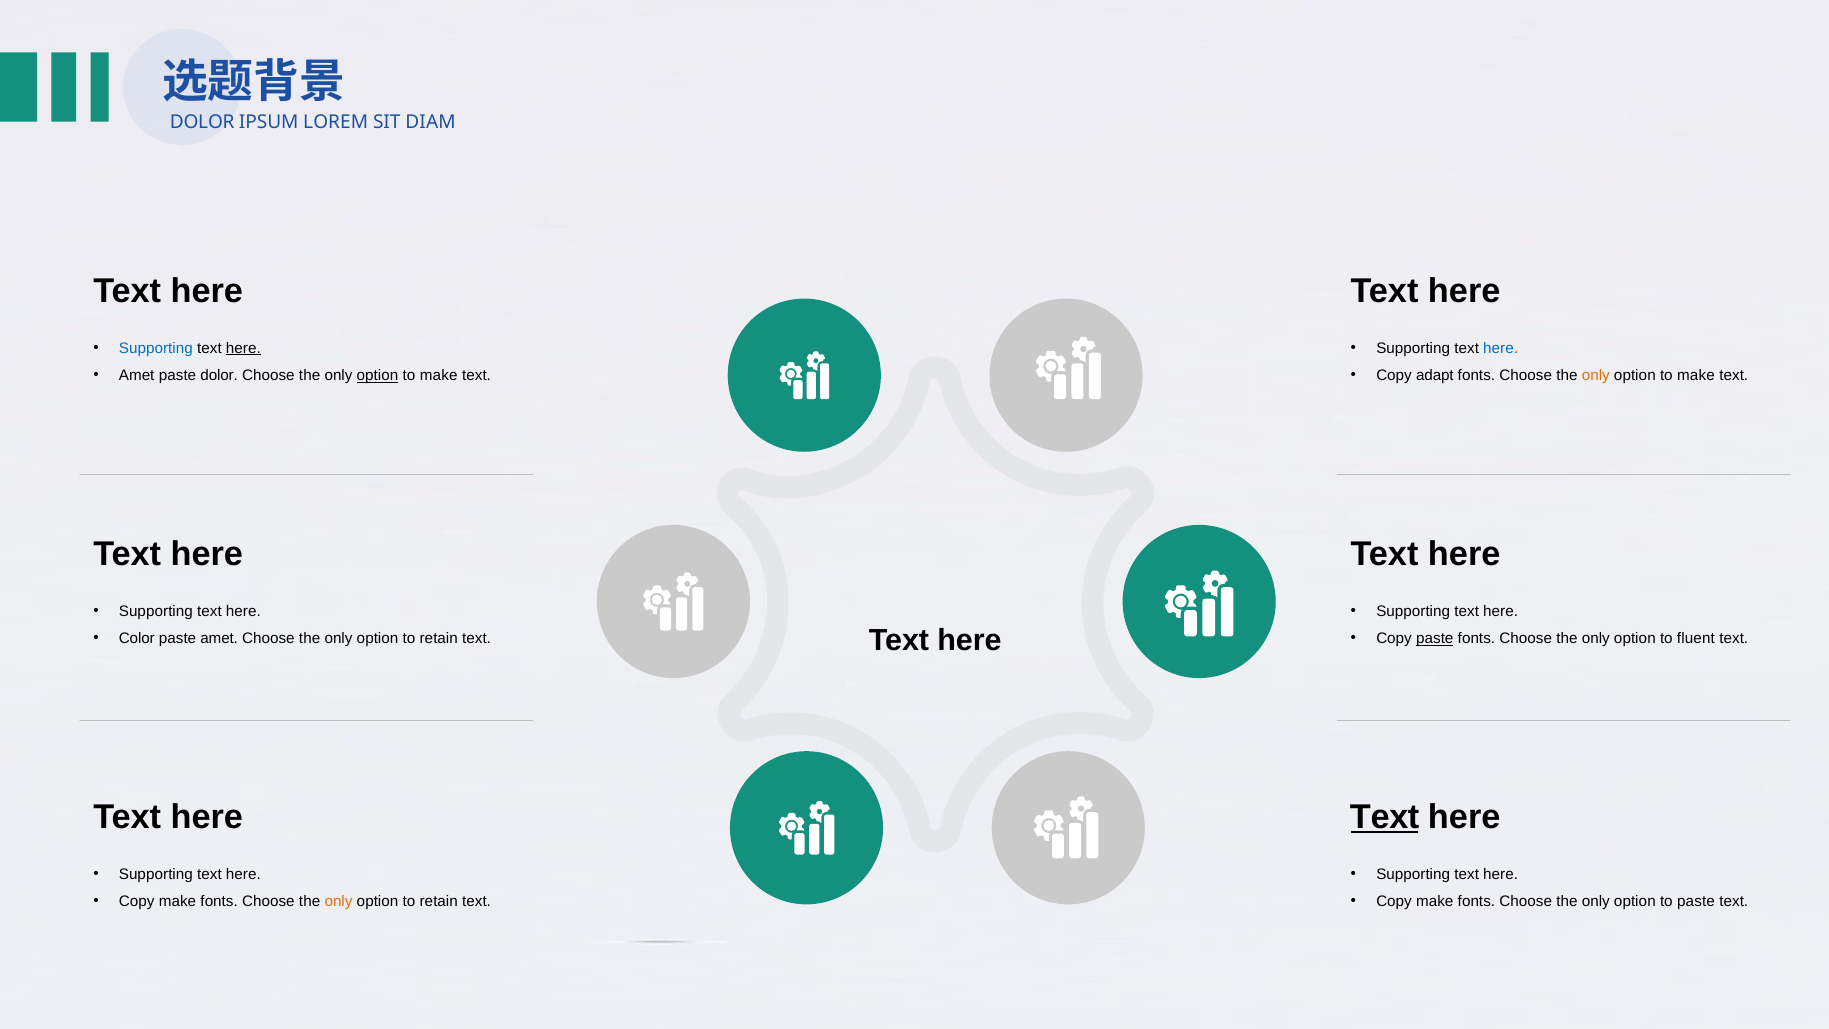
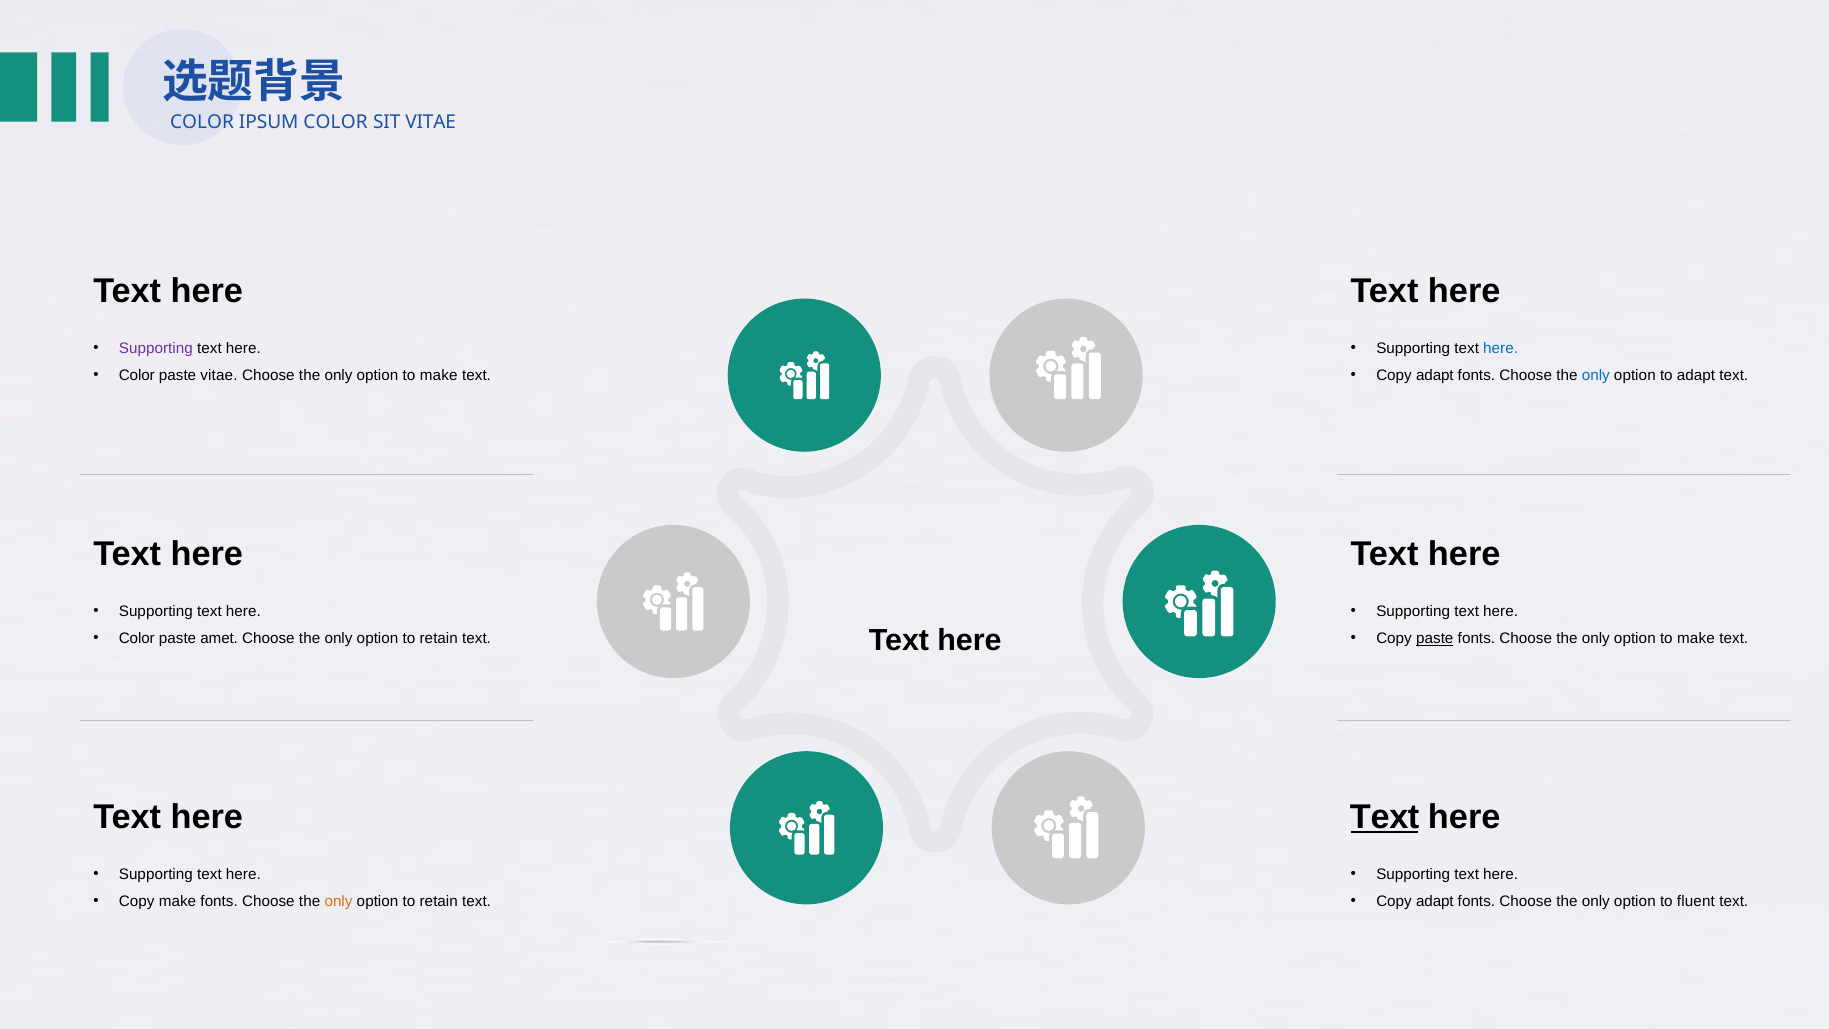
DOLOR: DOLOR -> COLOR (202, 123)
IPSUM LOREM: LOREM -> COLOR (336, 123)
SIT DIAM: DIAM -> VITAE (431, 123)
Supporting colour: blue -> purple (156, 348)
here underline: present -> none (243, 348)
Amet: Amet -> Color (137, 376)
paste dolor: dolor -> vitae (219, 376)
option underline: present -> none (378, 376)
only colour: orange -> blue (1596, 376)
make: make -> adapt (1696, 376)
fluent: fluent -> make (1696, 639)
make: make -> adapt (1435, 902)
to paste: paste -> fluent (1696, 902)
